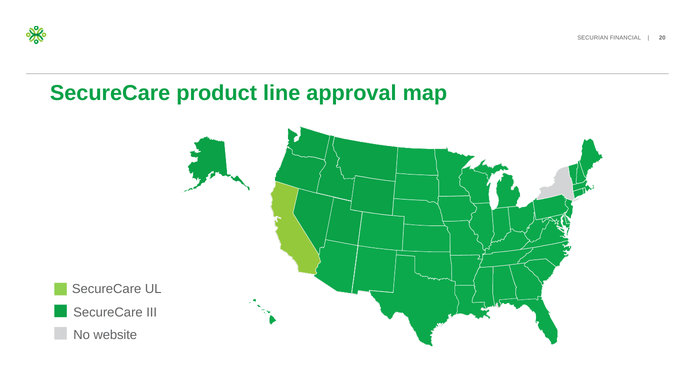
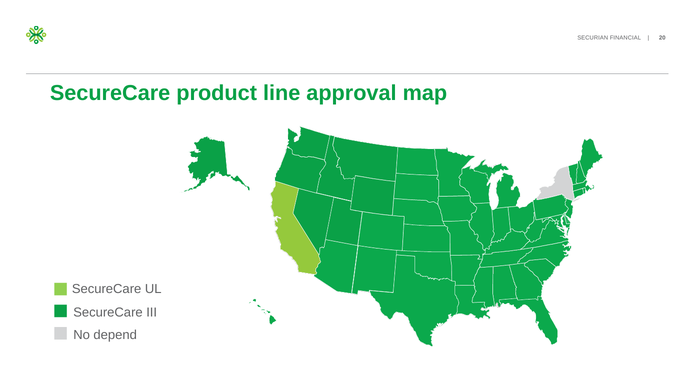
website: website -> depend (115, 335)
